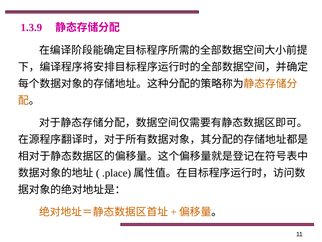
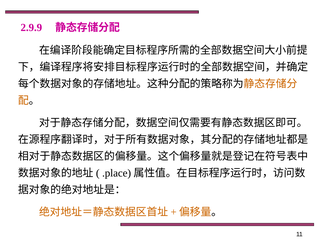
1.3.9: 1.3.9 -> 2.9.9 (31, 28)
